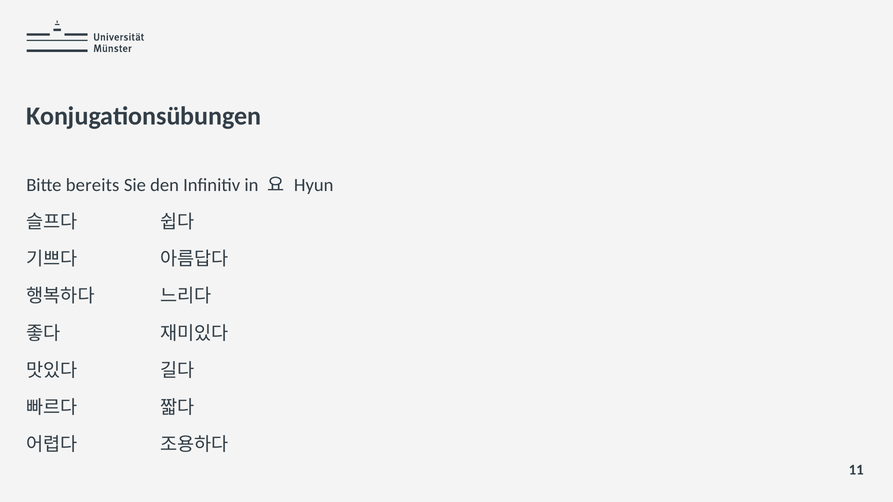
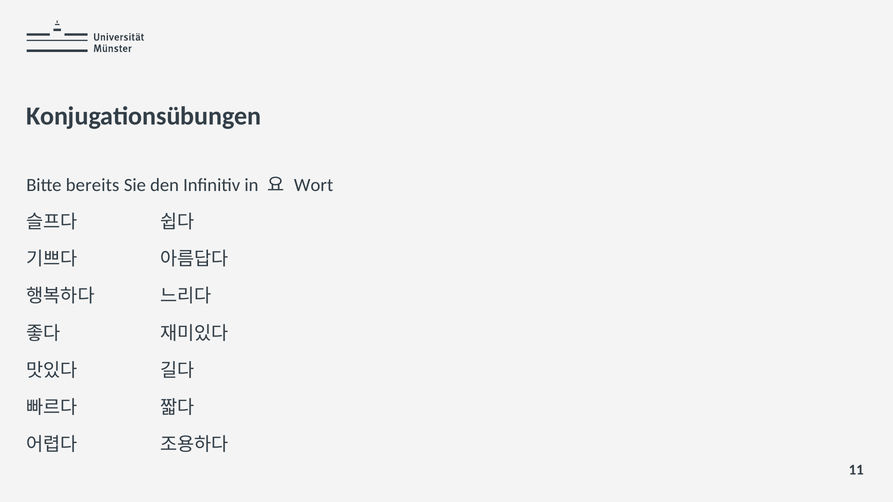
Hyun: Hyun -> Wort (314, 185)
